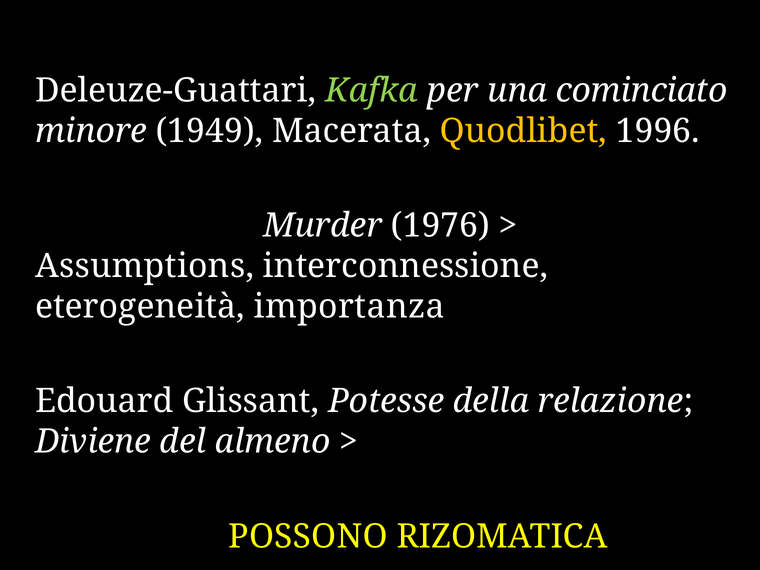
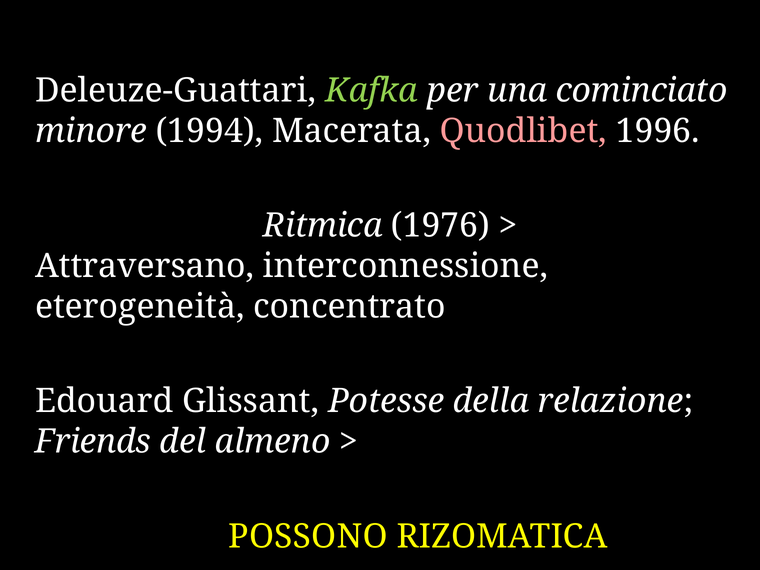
1949: 1949 -> 1994 (209, 131)
Quodlibet colour: yellow -> pink (523, 131)
Murder: Murder -> Ritmica (323, 226)
Assumptions: Assumptions -> Attraversano (145, 266)
importanza: importanza -> concentrato (350, 307)
Diviene: Diviene -> Friends (93, 442)
